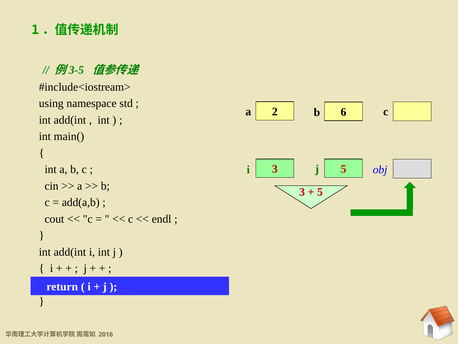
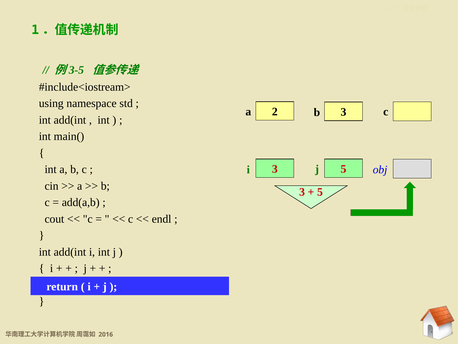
2 6: 6 -> 3 (344, 112)
